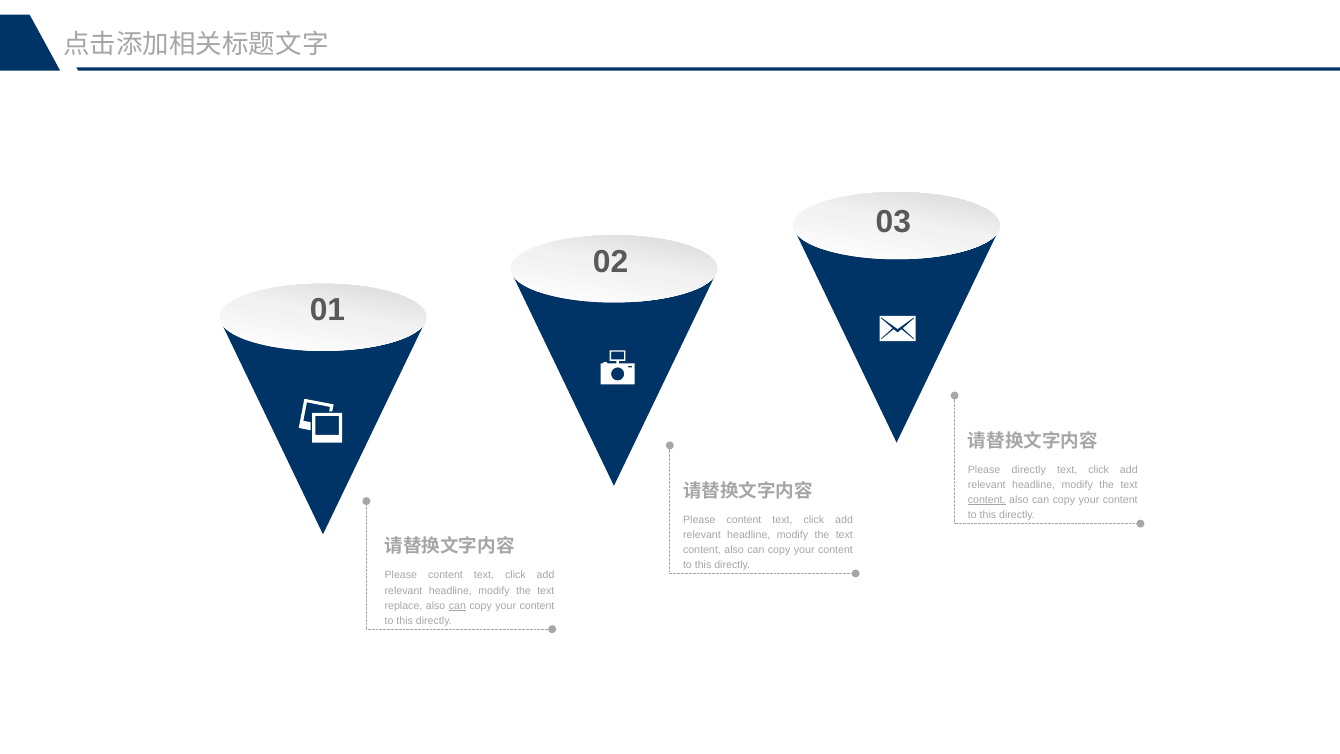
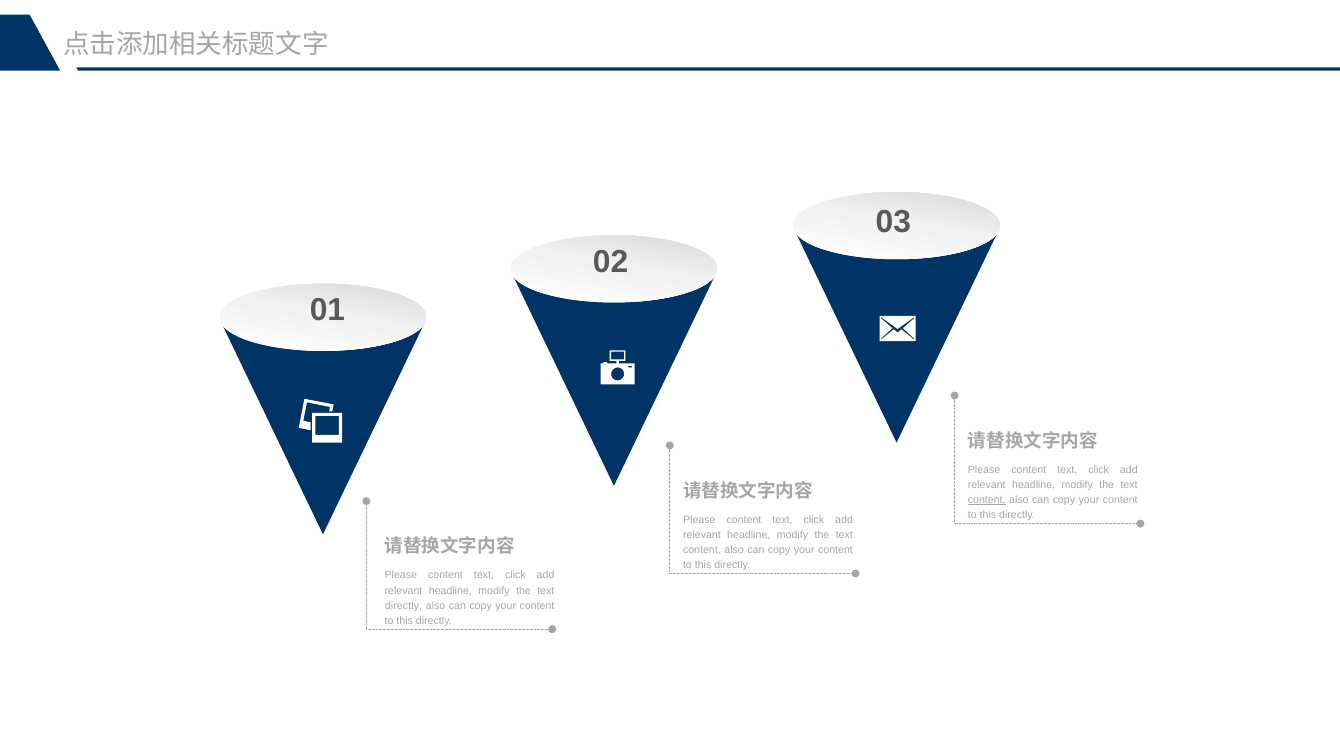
directly: directly -> content (1029, 470)
replace: replace -> directly (403, 605)
can underline: present -> none (457, 605)
